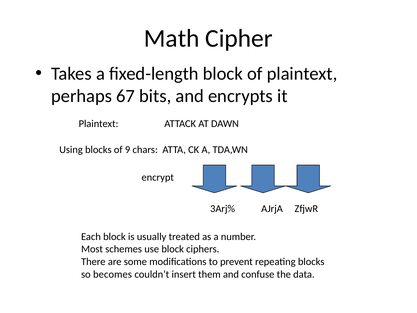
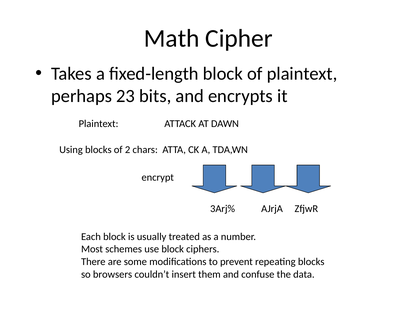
67: 67 -> 23 (126, 96)
9: 9 -> 2 (128, 150)
becomes: becomes -> browsers (113, 274)
